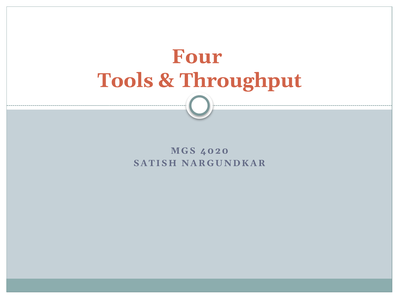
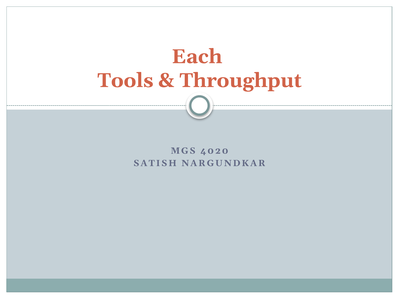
Four: Four -> Each (197, 57)
